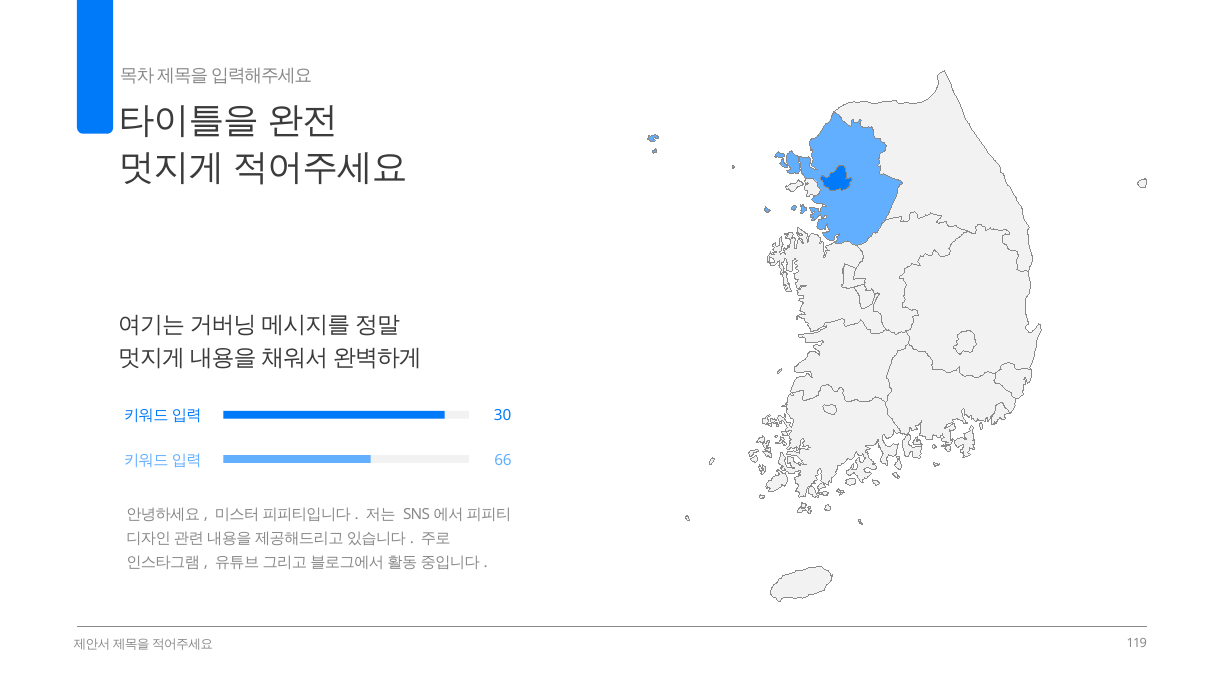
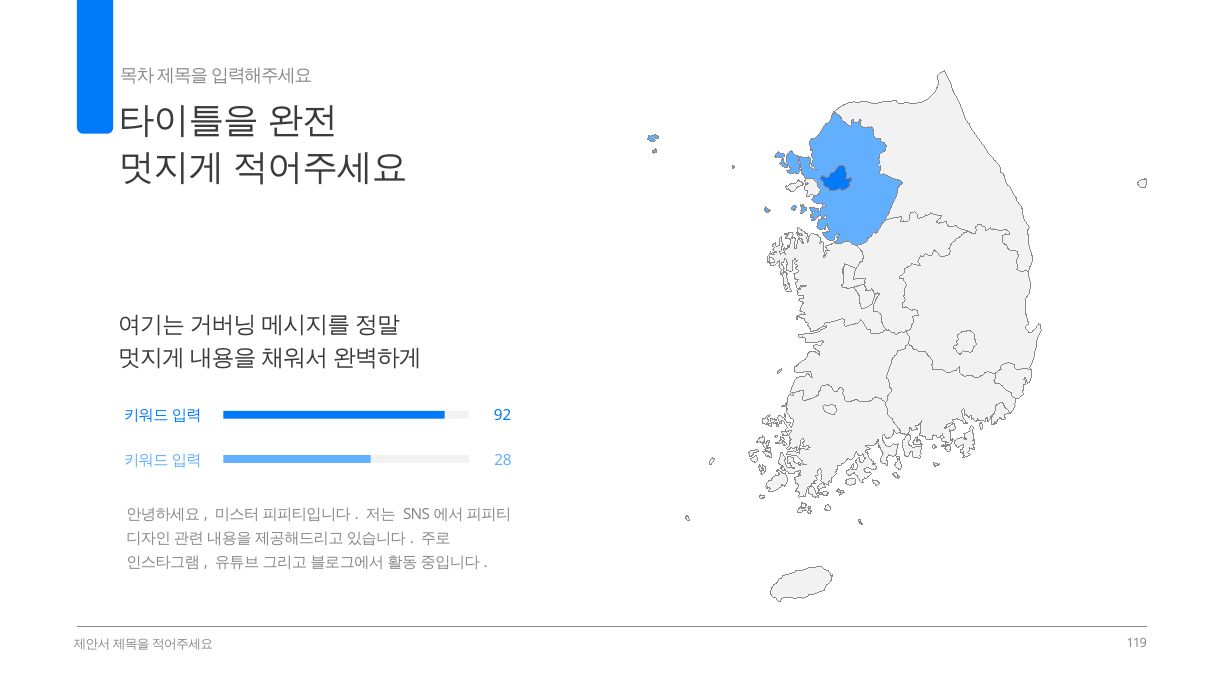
30: 30 -> 92 (503, 415)
66: 66 -> 28 (503, 460)
